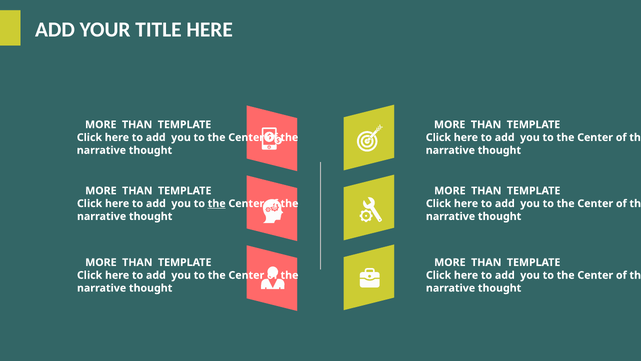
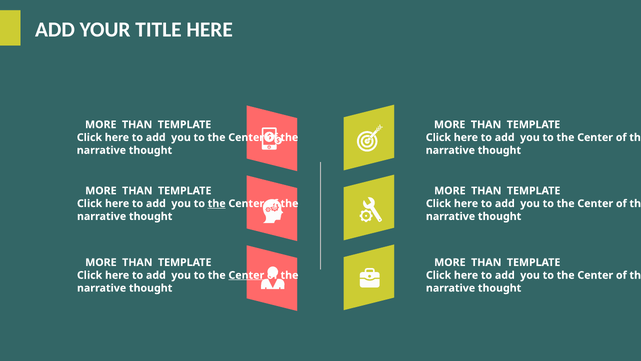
Center underline: none -> present (246, 275)
